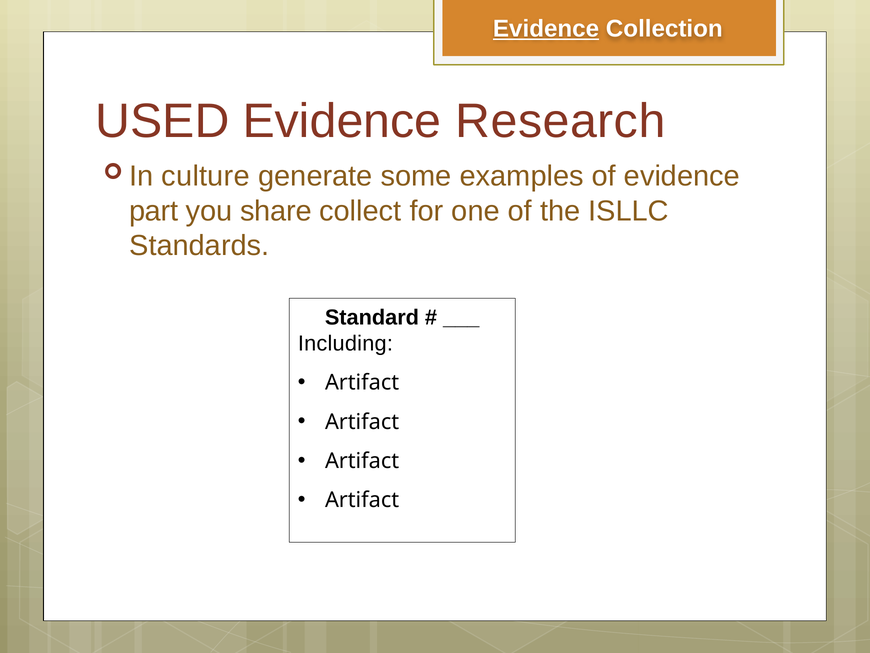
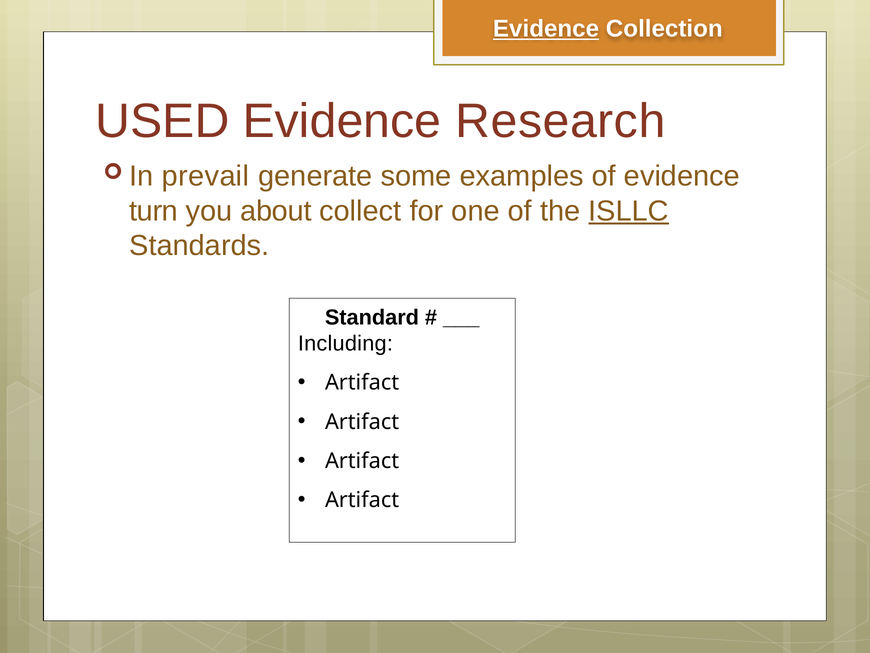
culture: culture -> prevail (206, 176)
part: part -> turn (154, 211)
share: share -> about (276, 211)
ISLLC underline: none -> present (629, 211)
